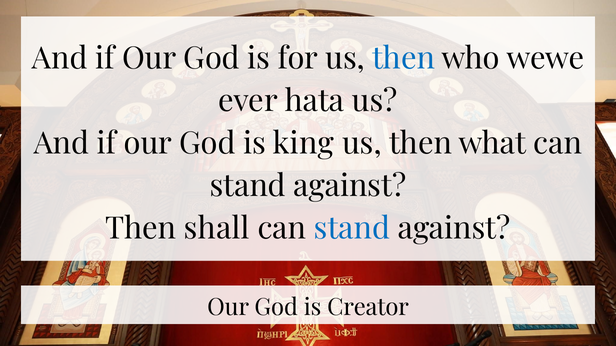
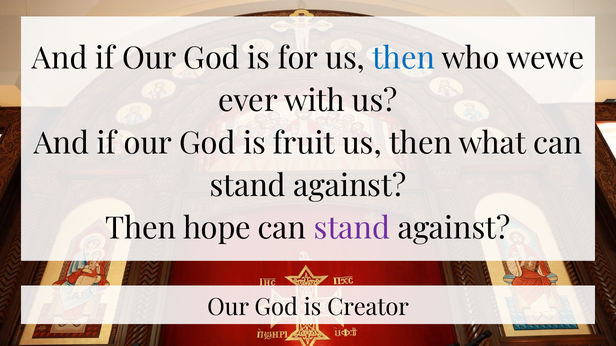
hata: hata -> with (315, 101)
king: king -> fruit (304, 144)
shall: shall -> hope (217, 229)
stand colour: blue -> purple (352, 229)
